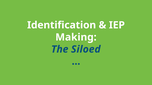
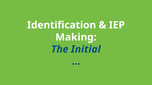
Siloed: Siloed -> Initial (86, 50)
